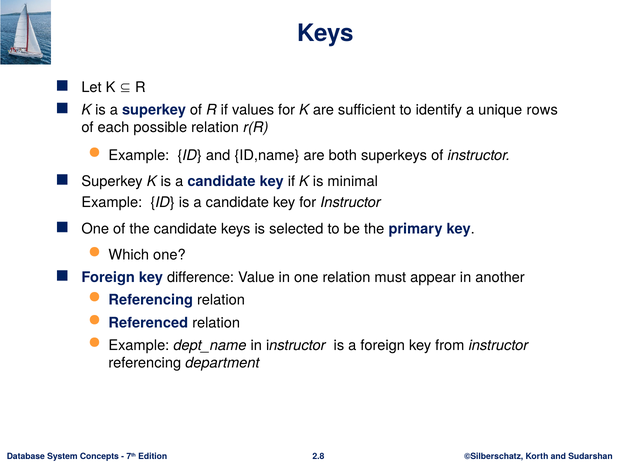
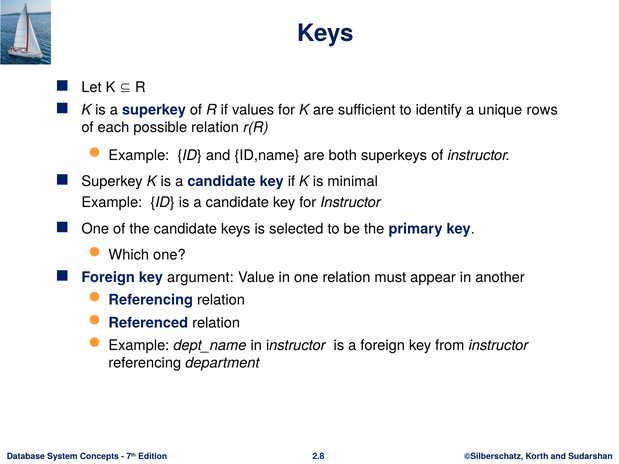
difference: difference -> argument (200, 278)
